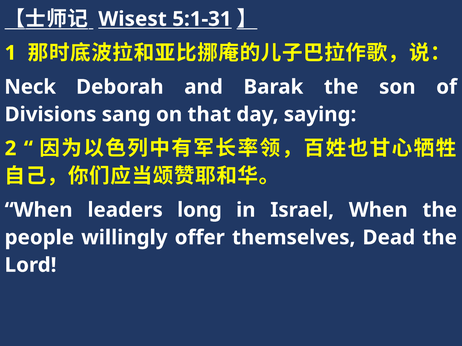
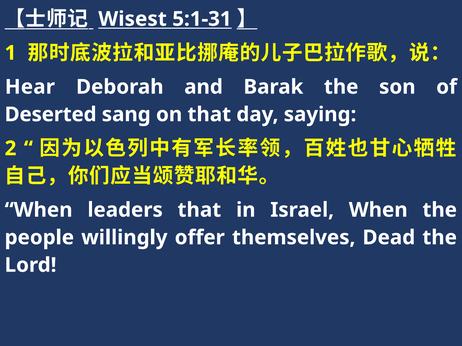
Neck: Neck -> Hear (30, 87)
Divisions: Divisions -> Deserted (51, 115)
leaders long: long -> that (199, 210)
